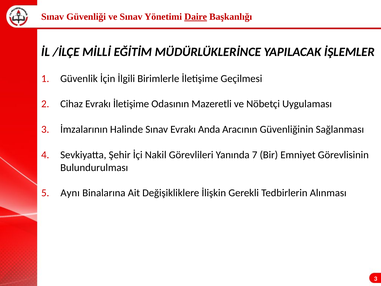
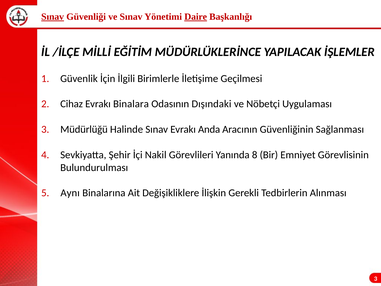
Sınav underline: none -> present (53, 17)
Evrakı İletişime: İletişime -> Binalara (131, 104)
Mazeretli: Mazeretli -> Dışındaki (211, 104)
İmzalarının: İmzalarının -> Müdürlüğü (84, 129)
7: 7 -> 8 (255, 155)
